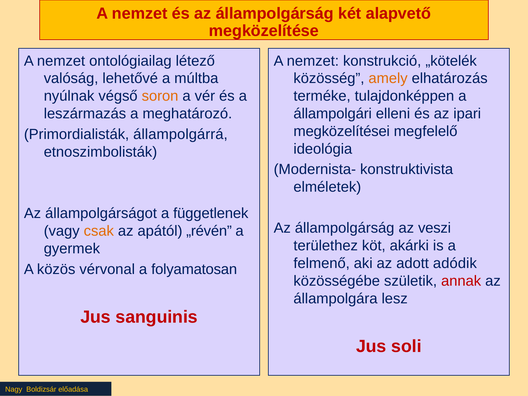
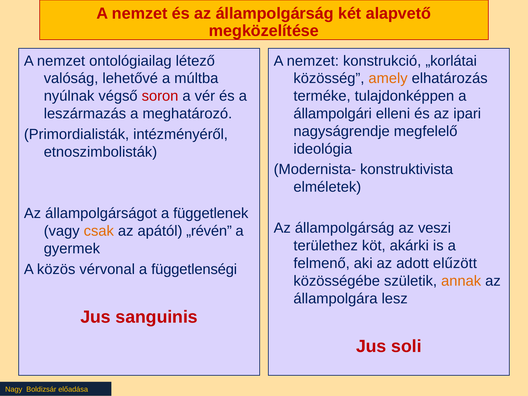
„kötelék: „kötelék -> „korlátai (451, 61)
soron colour: orange -> red (160, 96)
megközelítései: megközelítései -> nagyságrendje (342, 131)
állampolgárrá: állampolgárrá -> intézményéről (181, 134)
adódik: adódik -> elűzött (455, 263)
folyamatosan: folyamatosan -> függetlenségi (194, 269)
annak colour: red -> orange (461, 281)
